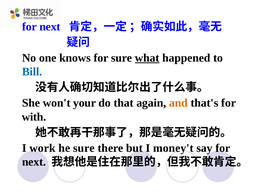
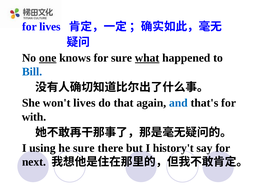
next: next -> lives (50, 27)
one underline: none -> present (48, 58)
won't your: your -> lives (84, 103)
and colour: orange -> blue (178, 103)
work: work -> using (43, 148)
money't: money't -> history't (173, 148)
